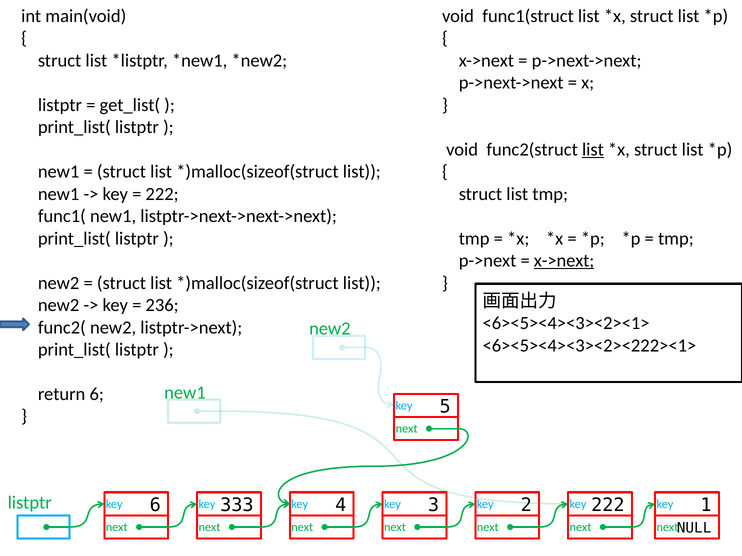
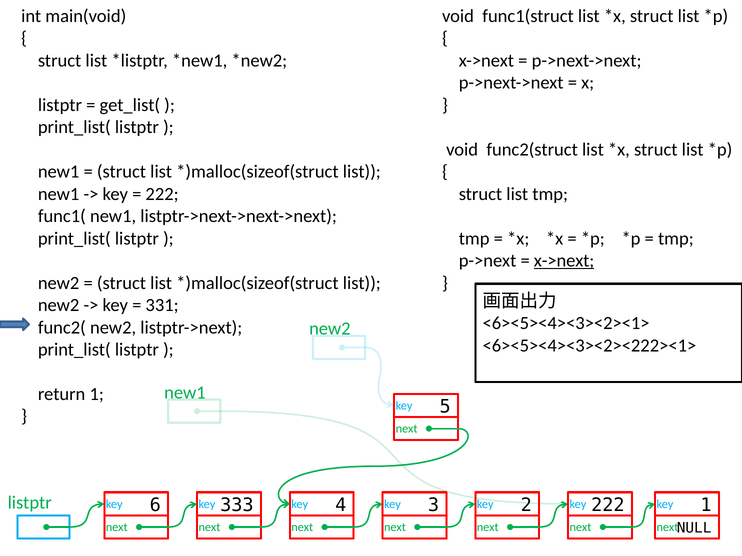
list underline: present -> none (593, 150)
236: 236 -> 331 (162, 305)
return 6: 6 -> 1 (97, 394)
